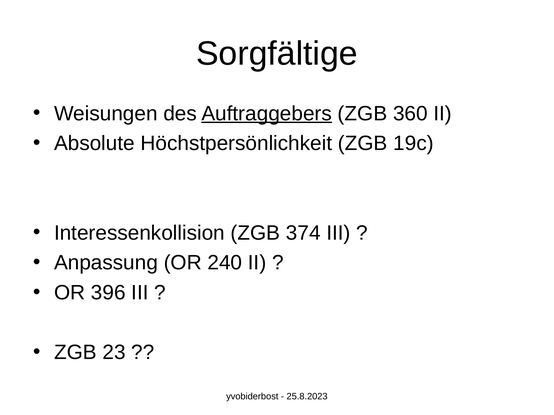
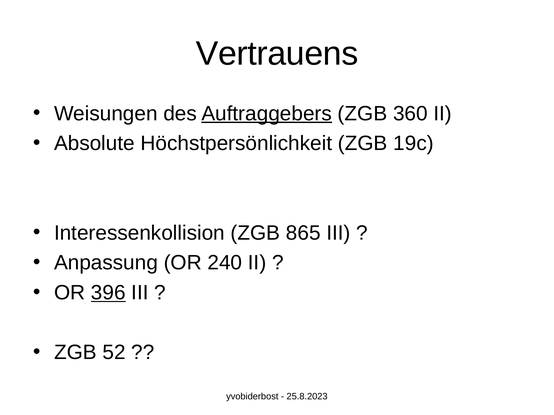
Sorgfältige: Sorgfältige -> Vertrauens (277, 54)
374: 374 -> 865 (303, 233)
396 underline: none -> present (108, 293)
23: 23 -> 52 (114, 353)
